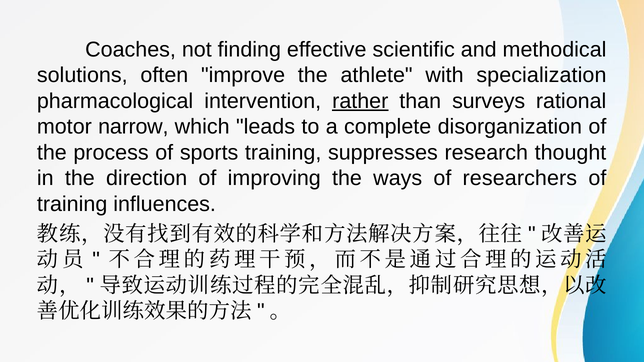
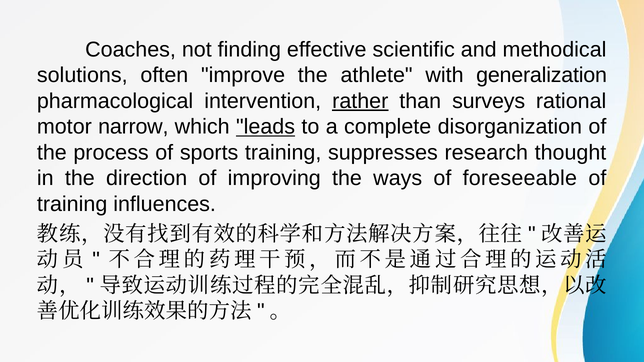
specialization: specialization -> generalization (542, 75)
leads underline: none -> present (266, 127)
researchers: researchers -> foreseeable (520, 178)
